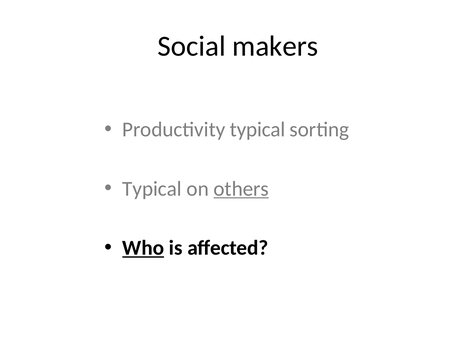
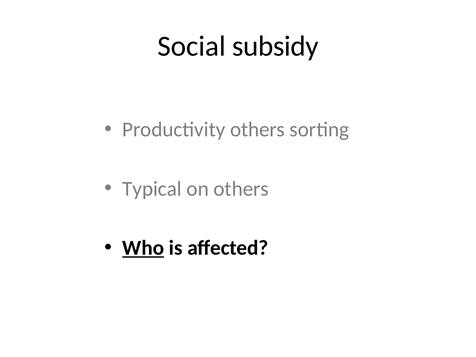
makers: makers -> subsidy (275, 46)
Productivity typical: typical -> others (258, 129)
others underline: present -> none (241, 189)
